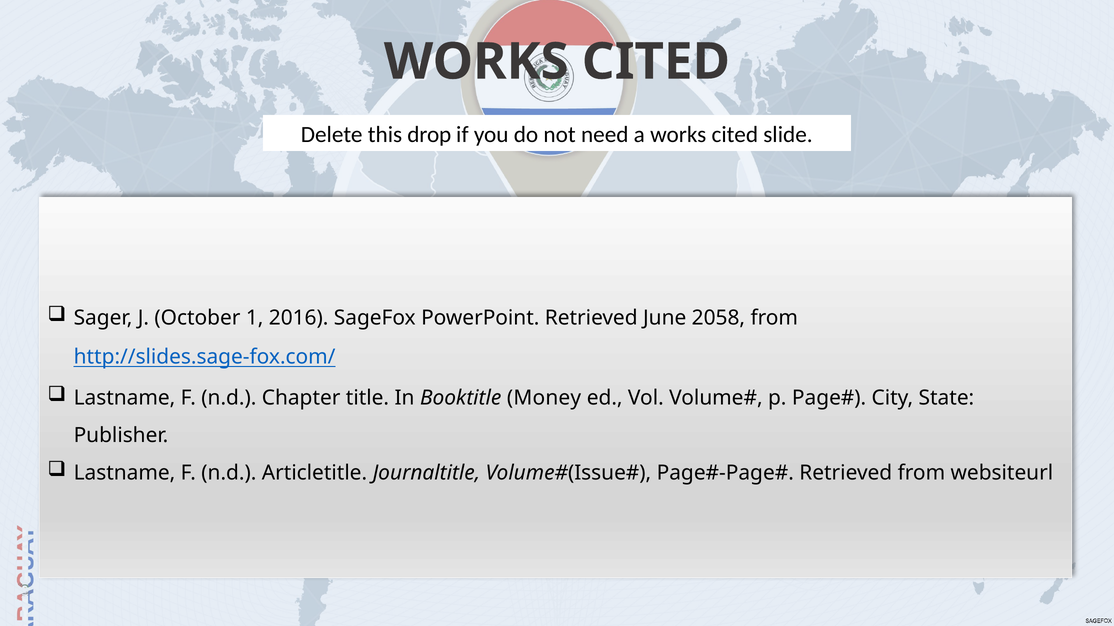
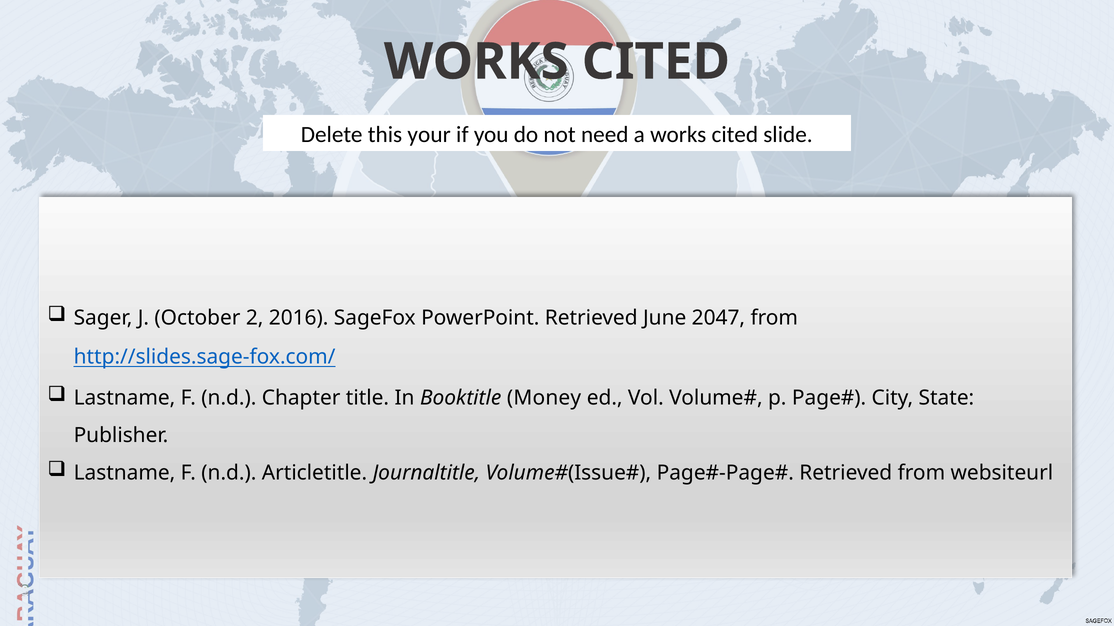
drop: drop -> your (429, 135)
1: 1 -> 2 (255, 318)
2058: 2058 -> 2047 (718, 318)
